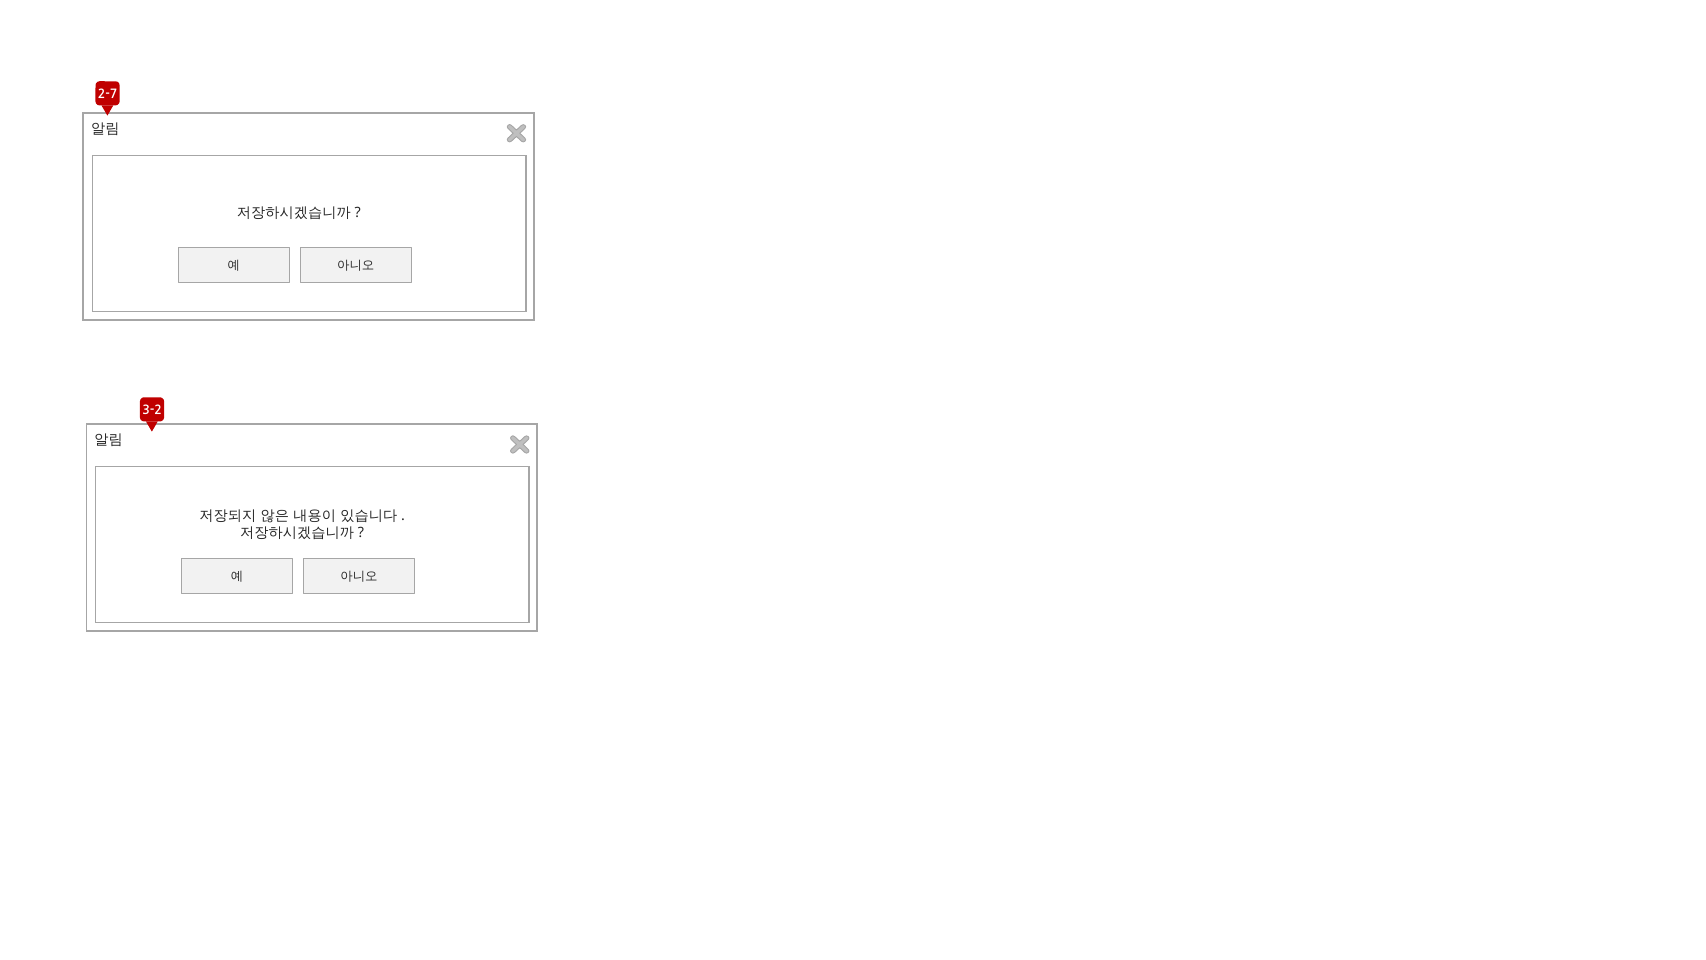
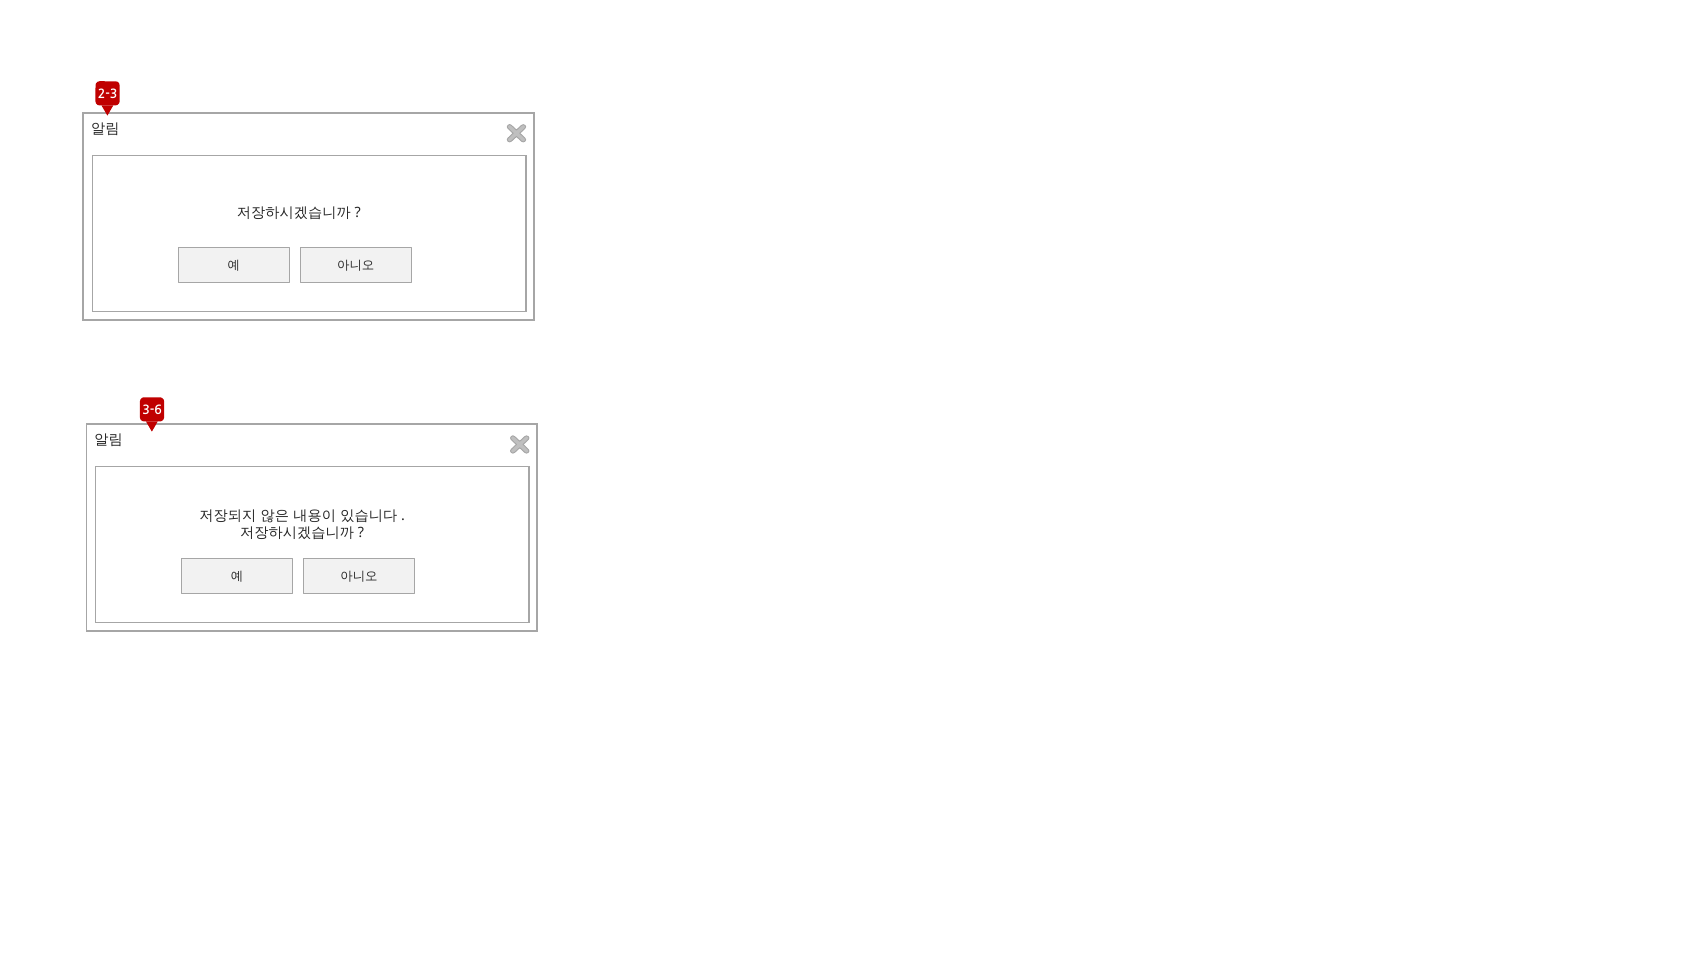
2-7: 2-7 -> 2-3 (108, 94)
3-2: 3-2 -> 3-6 (152, 410)
